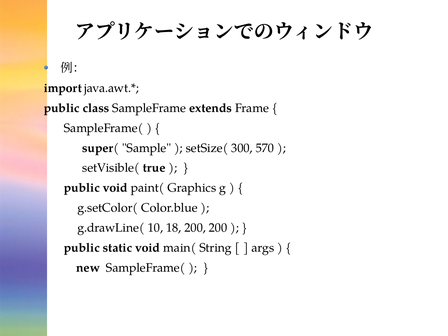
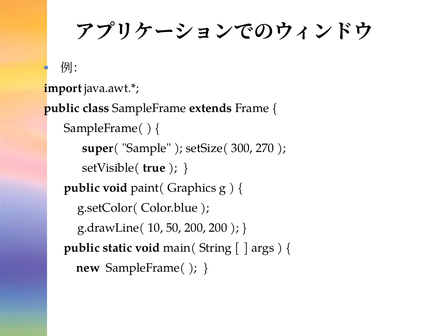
570: 570 -> 270 (265, 148)
18: 18 -> 50 (174, 228)
